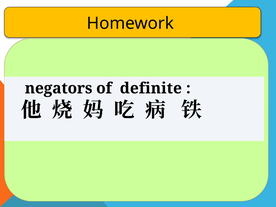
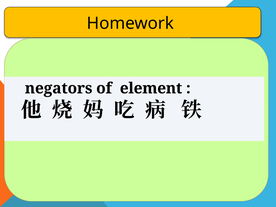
definite: definite -> element (151, 88)
